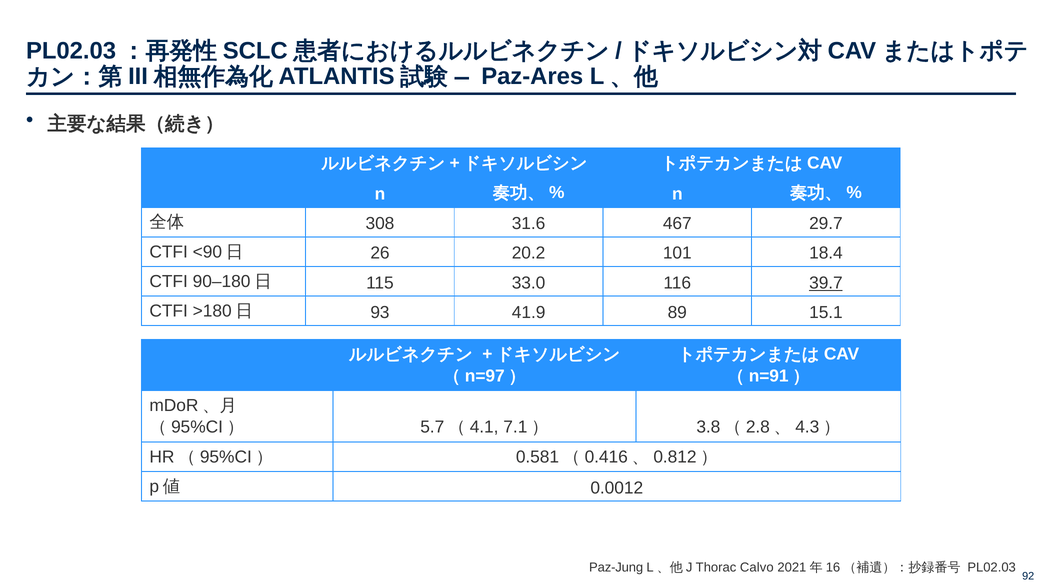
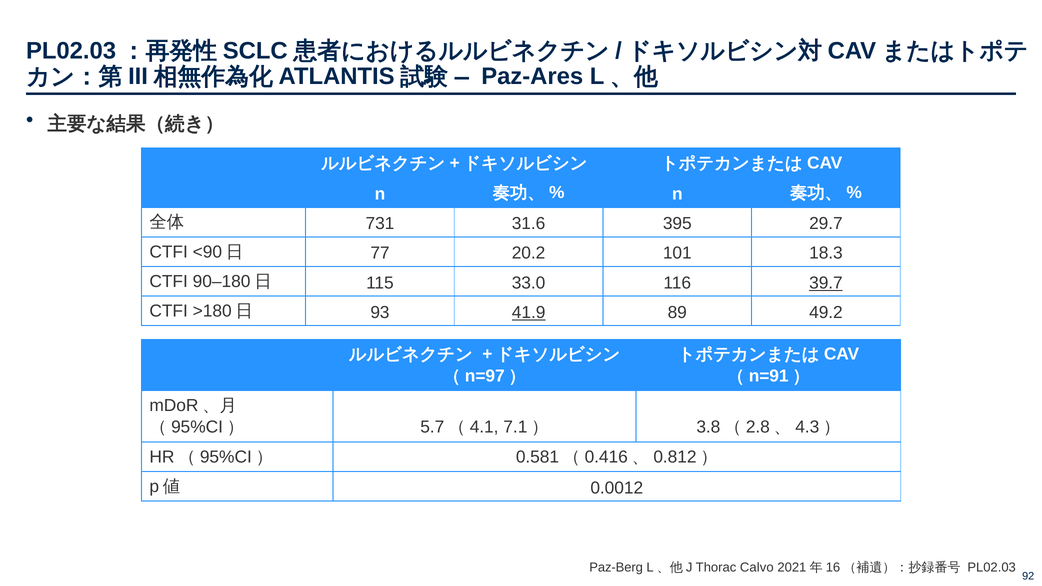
308: 308 -> 731 (380, 224)
467: 467 -> 395 (677, 224)
26: 26 -> 77 (380, 253)
18.4: 18.4 -> 18.3 (826, 253)
41.9 underline: none -> present (529, 312)
15.1: 15.1 -> 49.2 (826, 312)
Paz-Jung: Paz-Jung -> Paz-Berg (616, 568)
